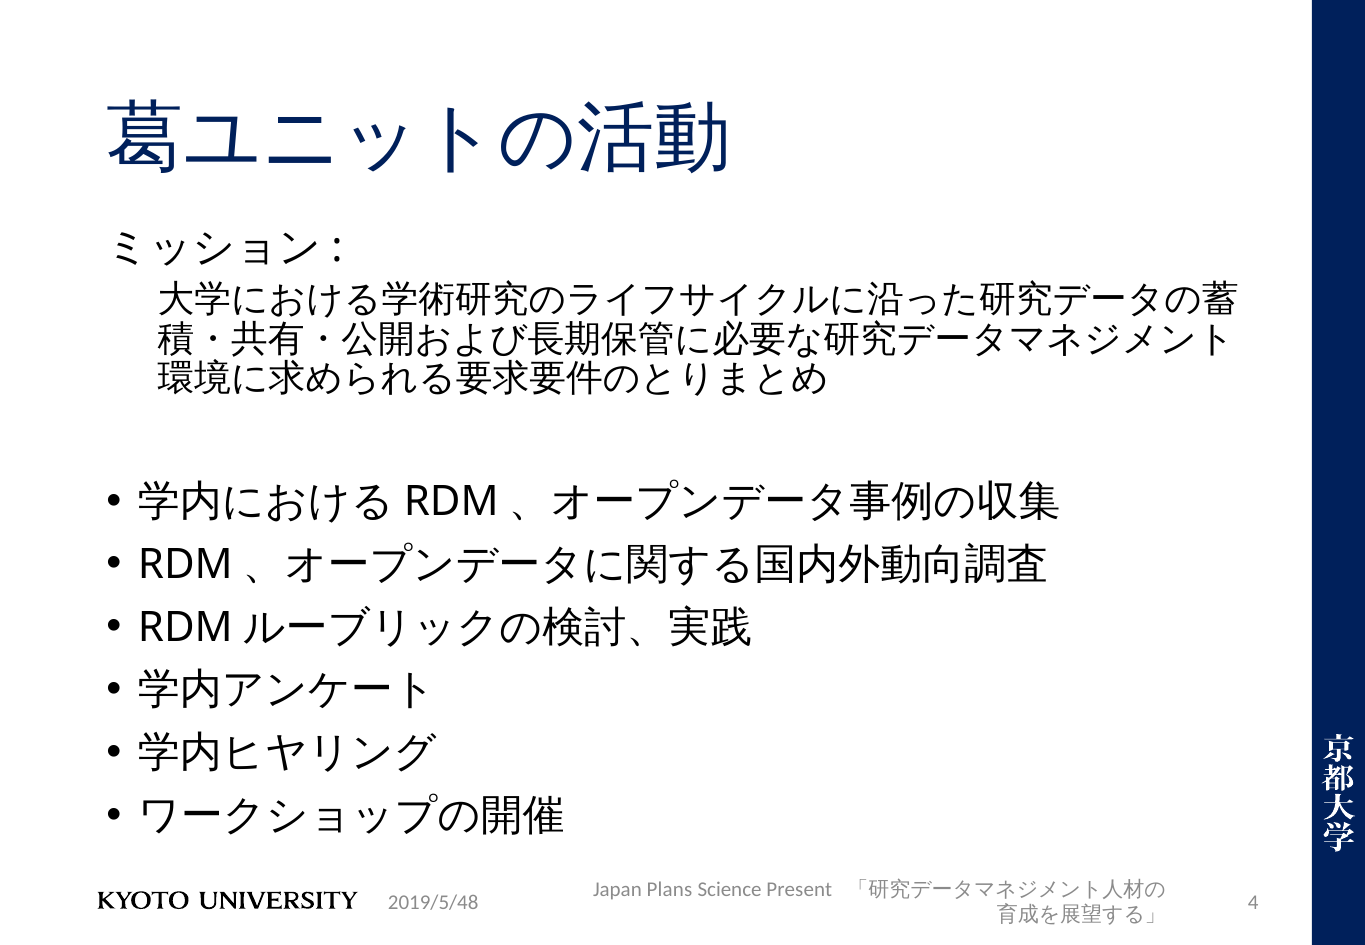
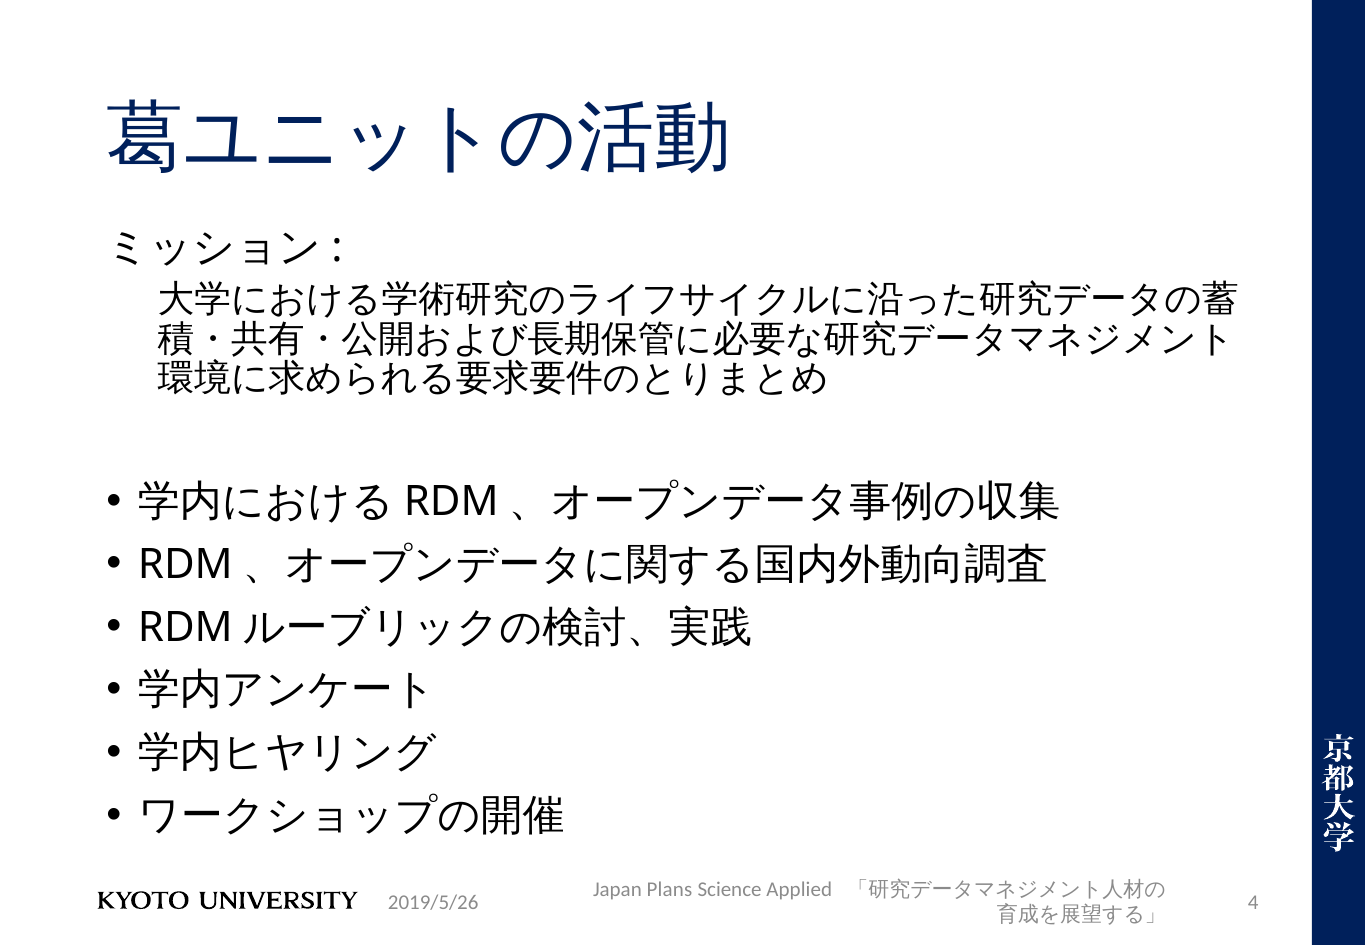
Present: Present -> Applied (799, 890)
2019/5/48: 2019/5/48 -> 2019/5/26 (433, 902)
